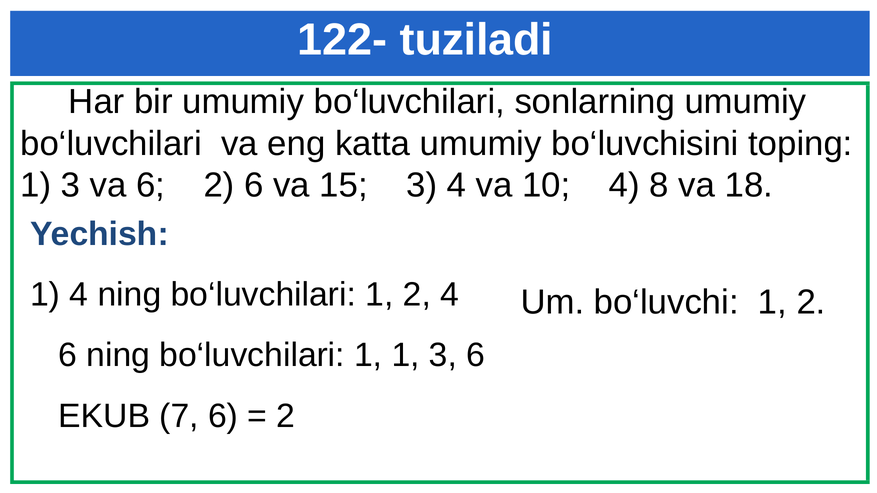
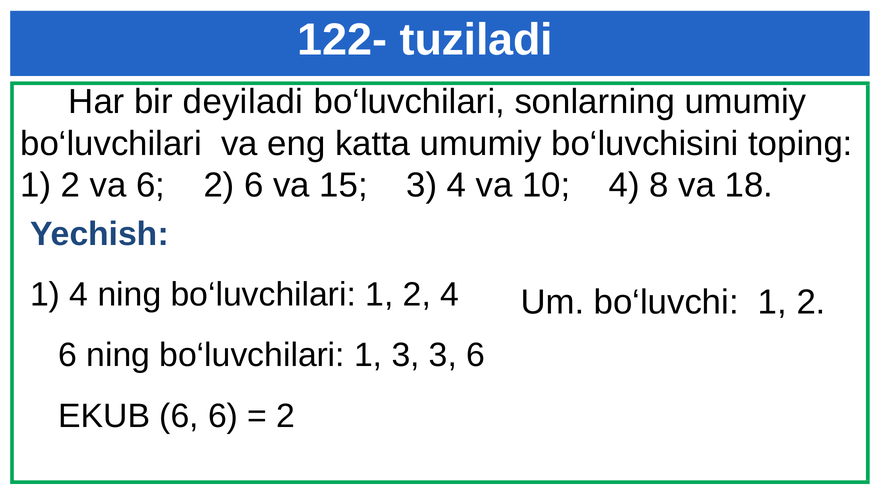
bir umumiy: umumiy -> deyiladi (243, 102)
3: 3 -> 2 (70, 185)
1 1: 1 -> 3 (406, 356)
EKUB 7: 7 -> 6 (179, 416)
